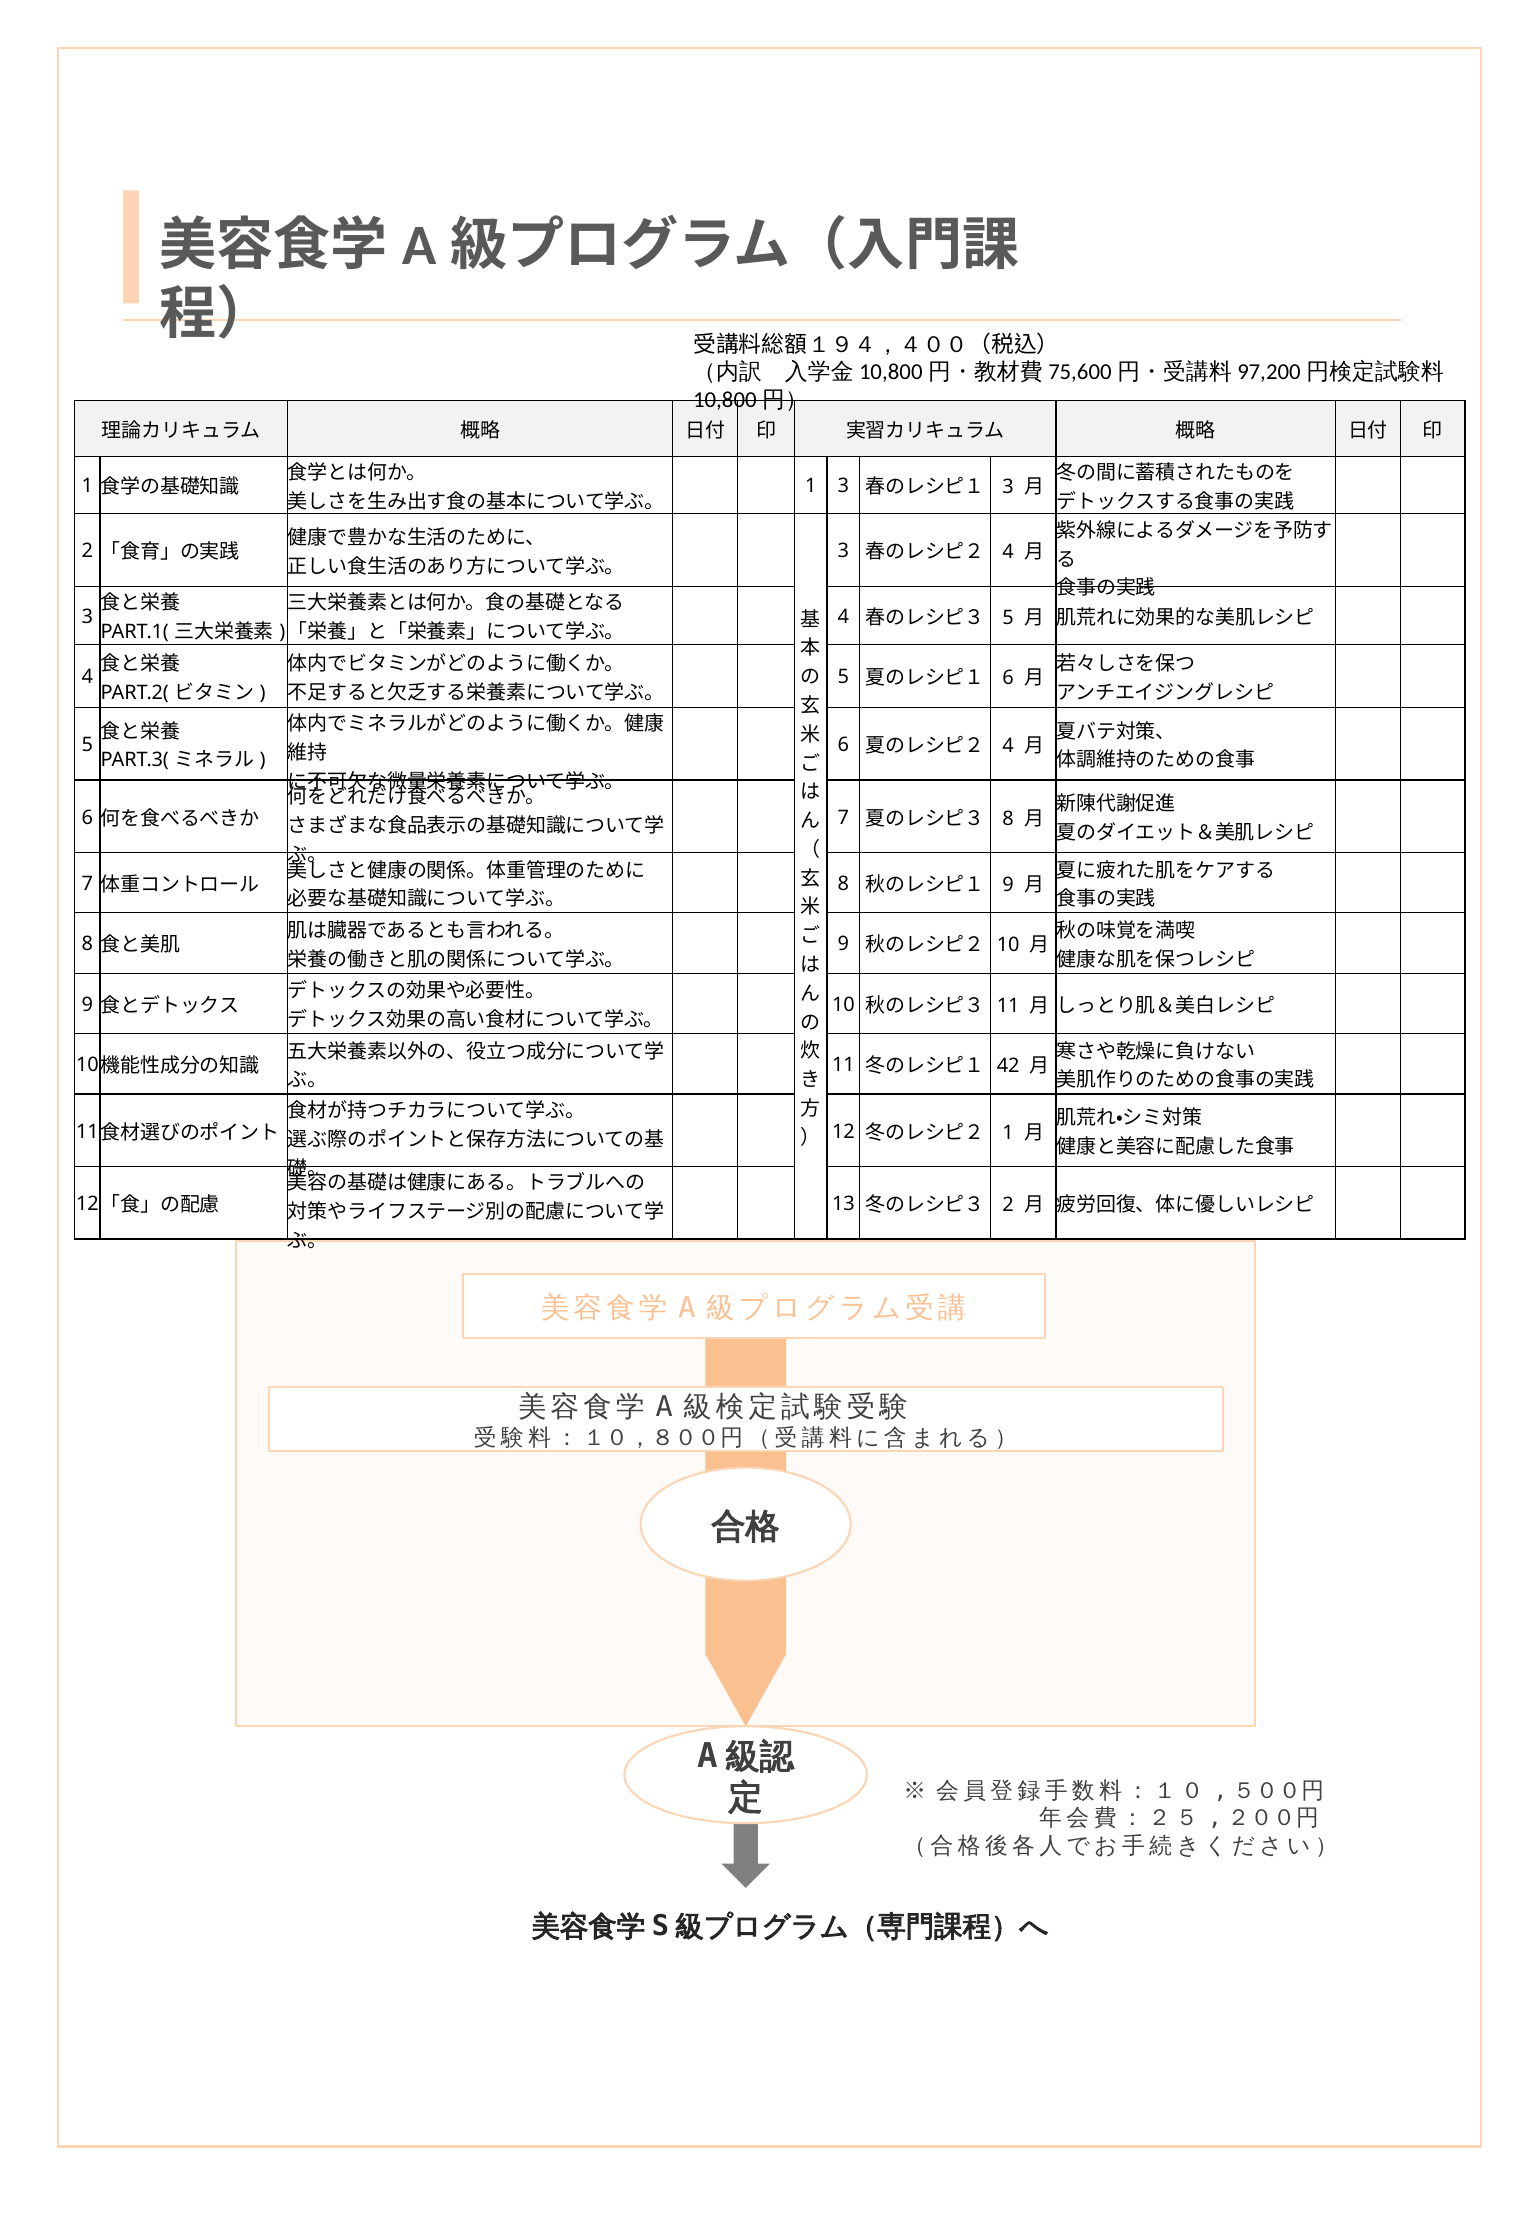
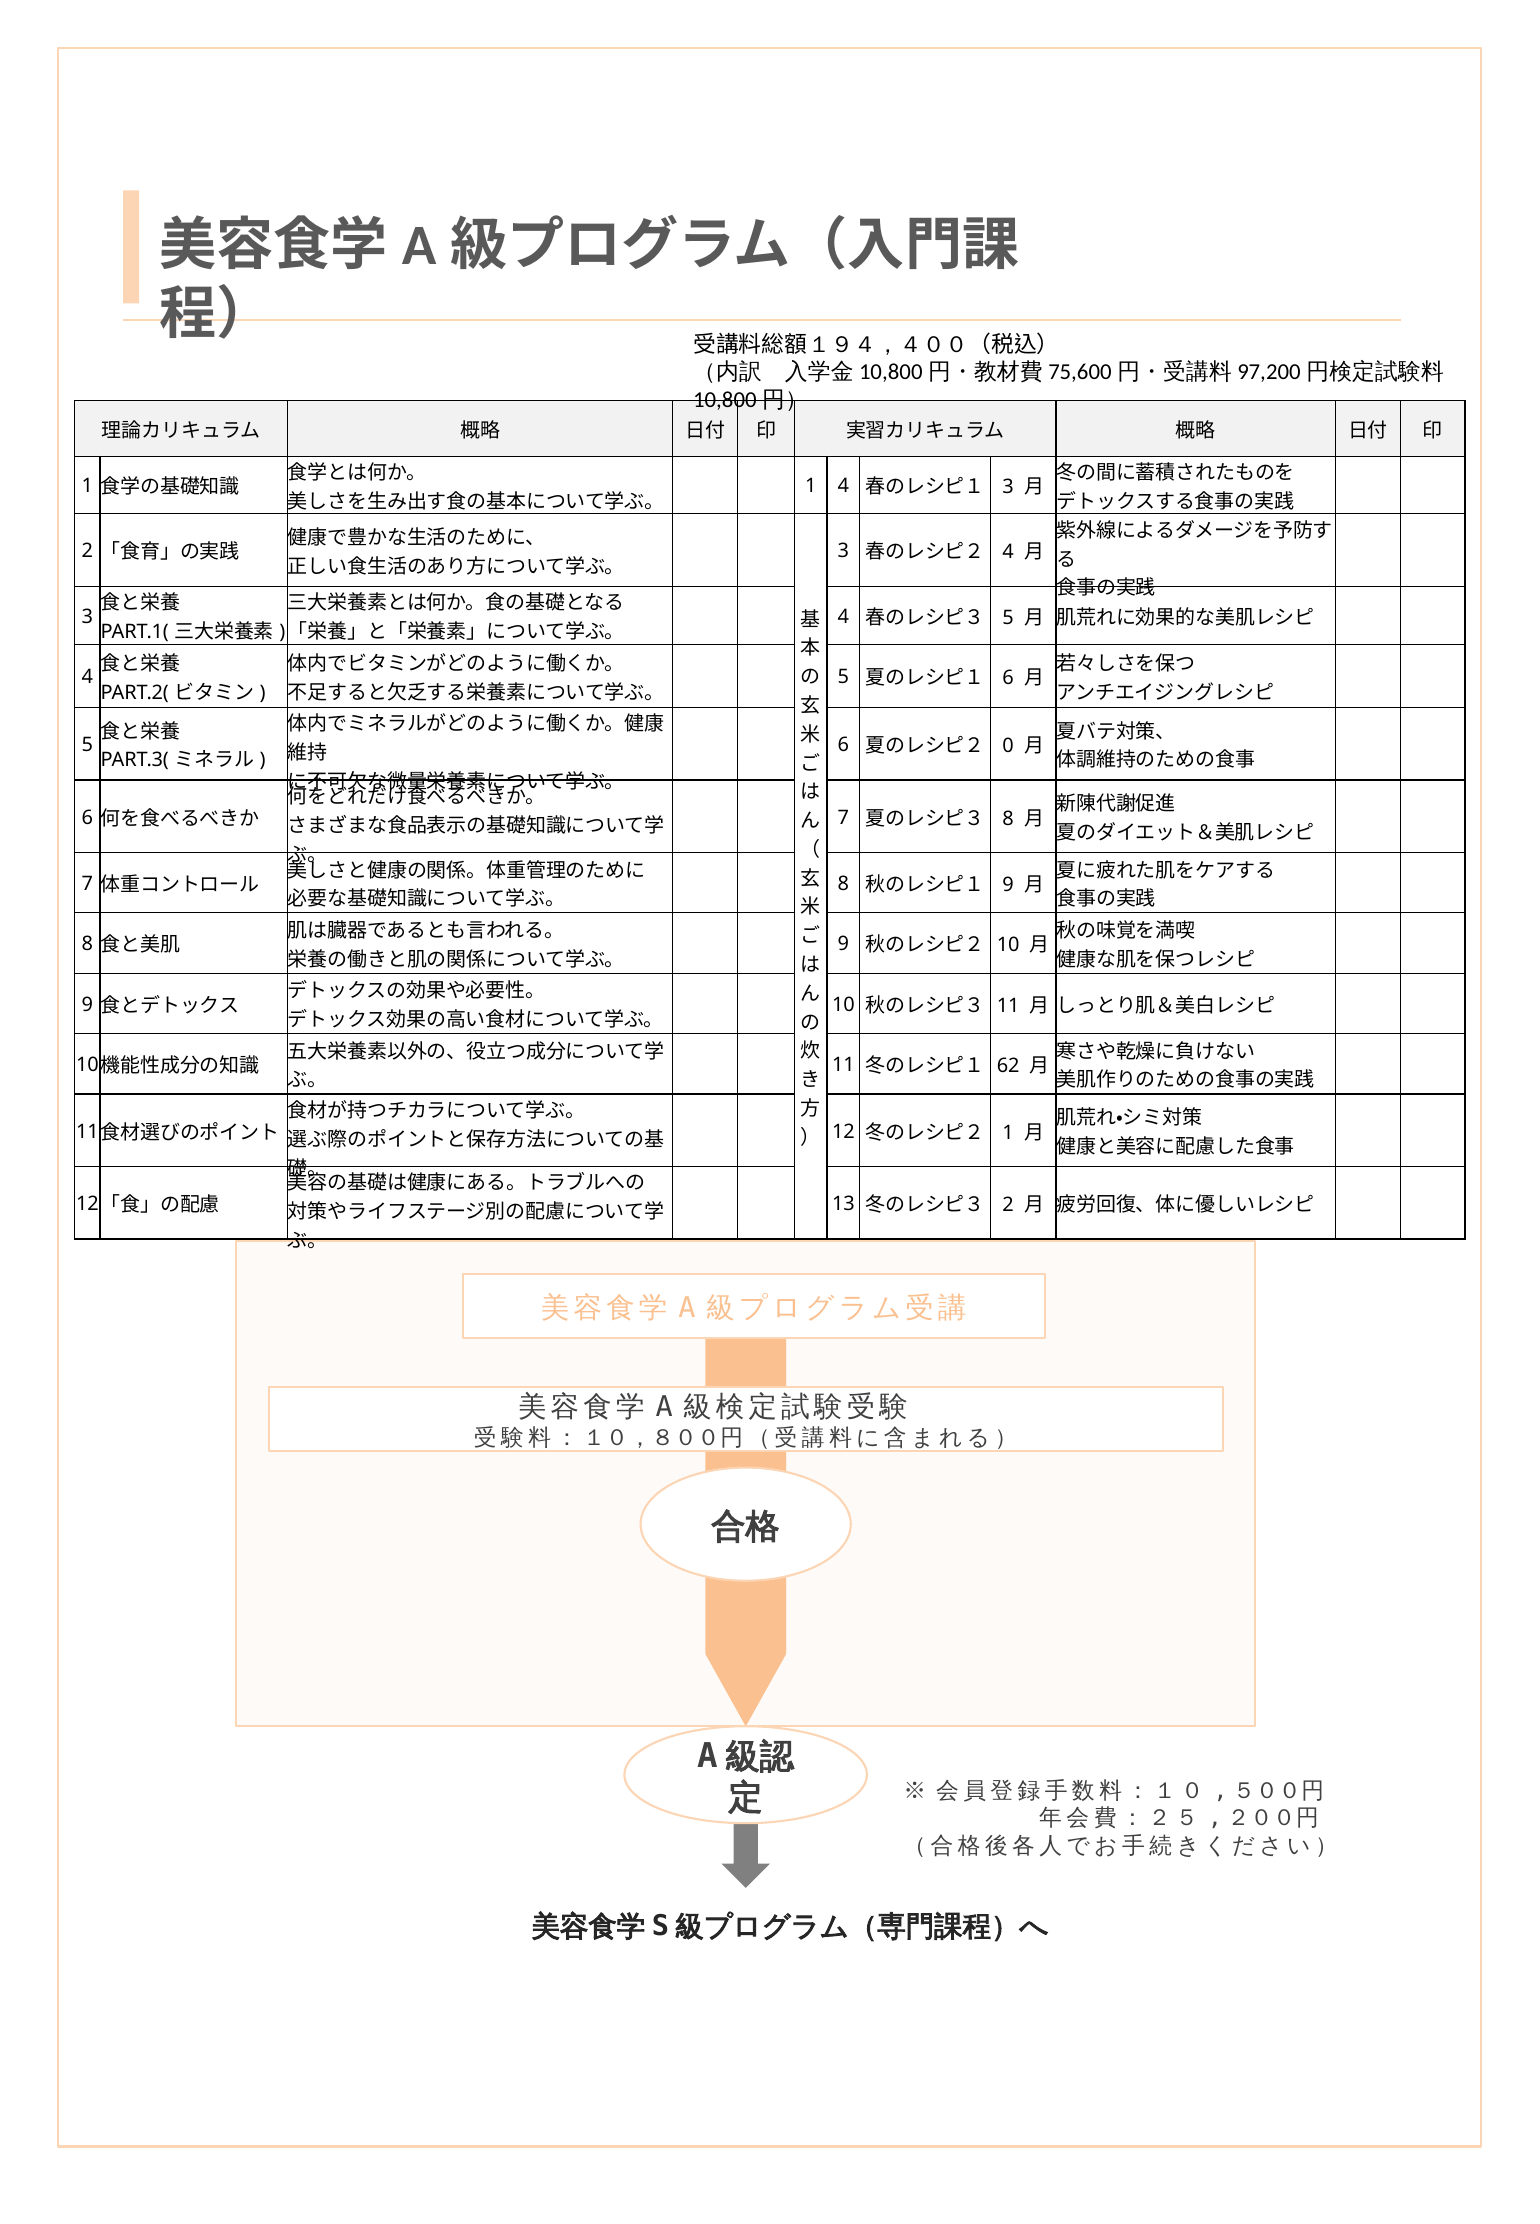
1 3: 3 -> 4 (843, 486)
4: 4 -> 0 (1008, 746)
42: 42 -> 62 (1008, 1066)
